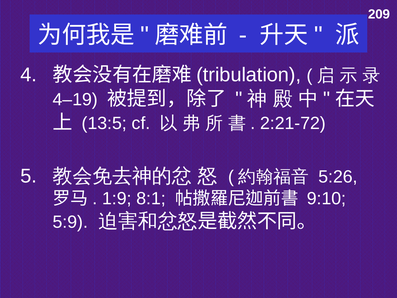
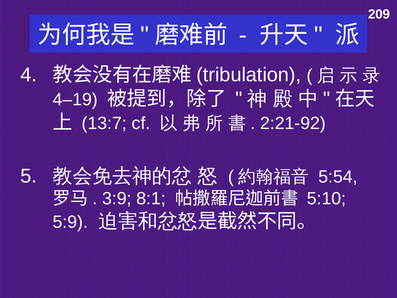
13:5: 13:5 -> 13:7 (104, 123)
2:21-72: 2:21-72 -> 2:21-92 (293, 123)
5:26: 5:26 -> 5:54 (338, 177)
1:9: 1:9 -> 3:9 (117, 198)
9:10: 9:10 -> 5:10 (326, 198)
